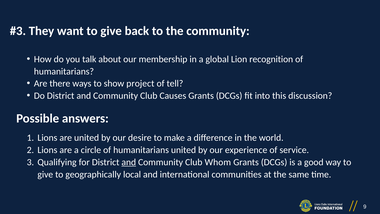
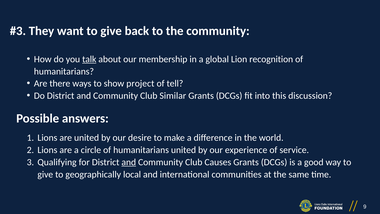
talk underline: none -> present (89, 59)
Causes: Causes -> Similar (173, 96)
Whom: Whom -> Causes (218, 162)
